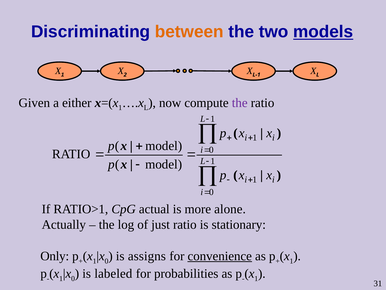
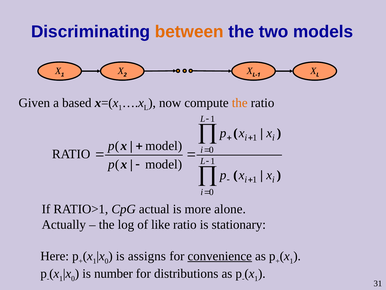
models underline: present -> none (323, 32)
either: either -> based (77, 103)
the colour: purple -> orange (240, 103)
just: just -> like (161, 224)
Only: Only -> Here (55, 256)
labeled: labeled -> number (113, 273)
probabilities: probabilities -> distributions (186, 273)
